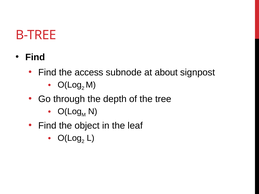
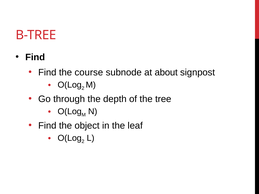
access: access -> course (89, 72)
